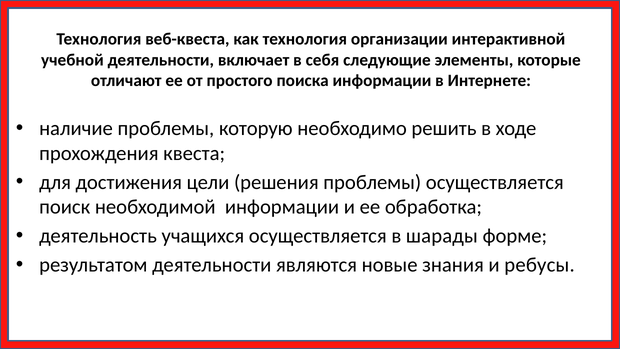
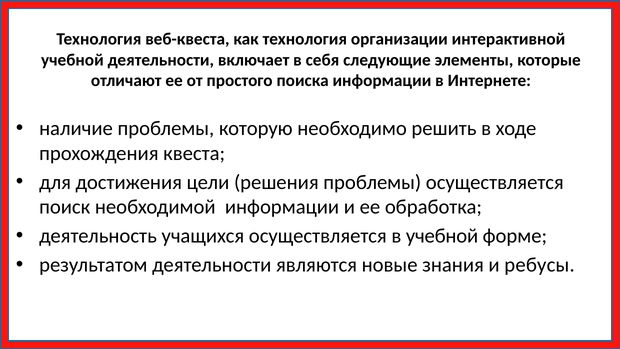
в шарады: шарады -> учебной (442, 236)
